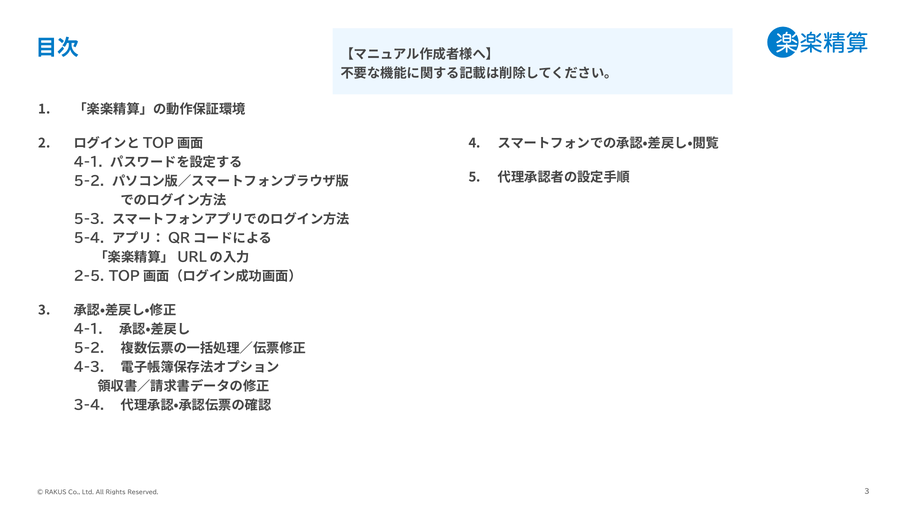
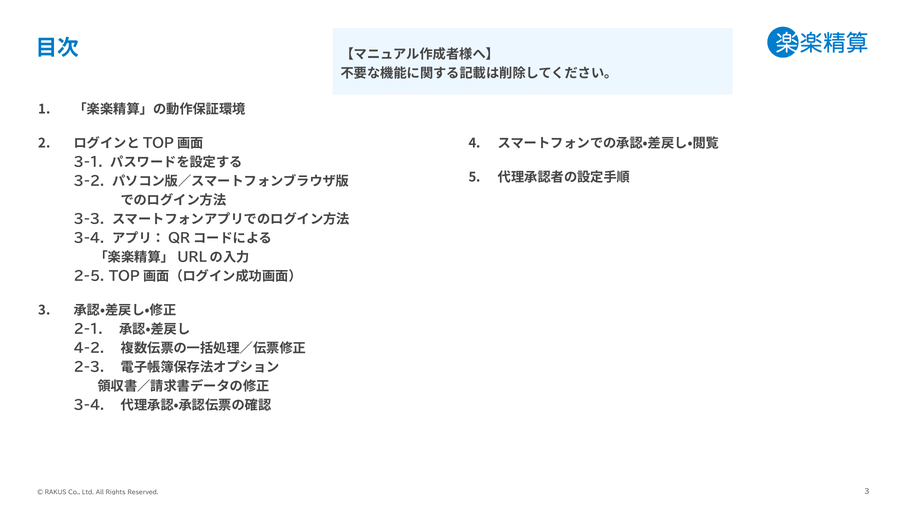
4-1: 4-1 -> 3-1 (88, 163)
5-2: 5-2 -> 3-2 (89, 182)
5-3: 5-3 -> 3-3 (89, 220)
5-4: 5-4 -> 3-4 (89, 239)
4-1: 4-1 -> 2-1 (88, 330)
5-2: 5-2 -> 4-2 (89, 349)
4-3: 4-3 -> 2-3 (89, 368)
